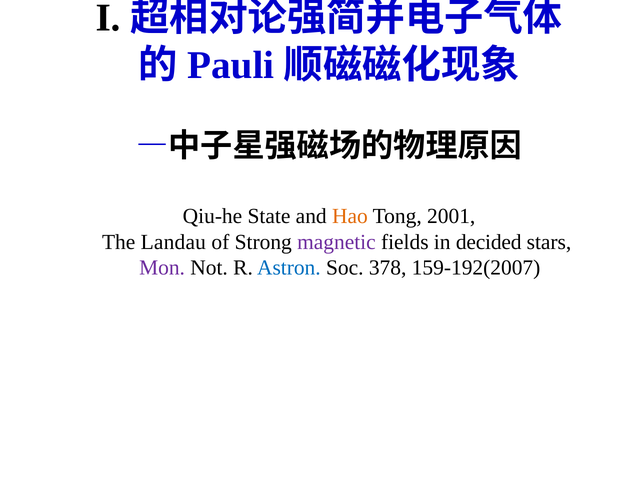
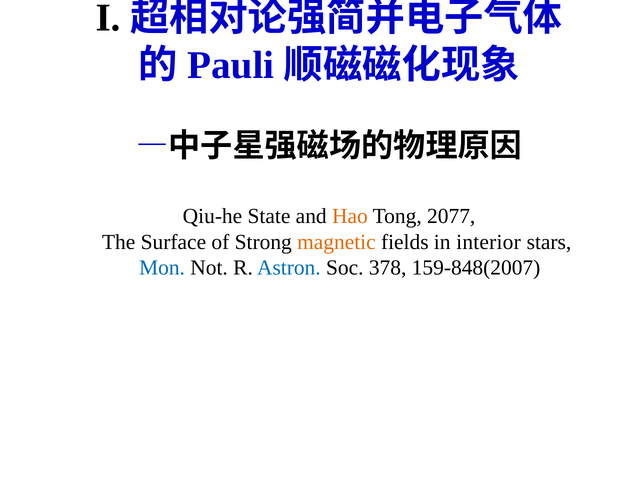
2001: 2001 -> 2077 (451, 216)
Landau: Landau -> Surface (173, 242)
magnetic colour: purple -> orange (336, 242)
decided: decided -> interior (489, 242)
Mon colour: purple -> blue (162, 267)
159-192(2007: 159-192(2007 -> 159-848(2007 (476, 267)
